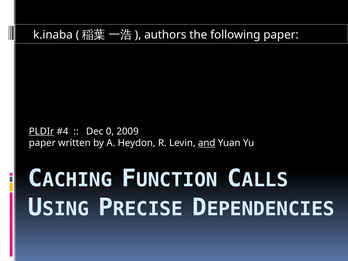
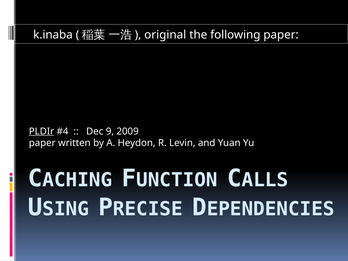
authors: authors -> original (165, 35)
0: 0 -> 9 (110, 131)
and underline: present -> none (207, 143)
